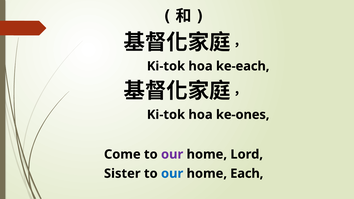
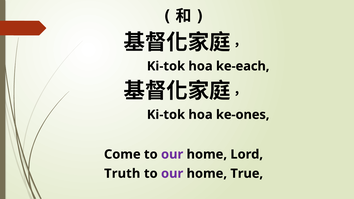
Sister: Sister -> Truth (122, 174)
our colour: blue -> purple (172, 174)
Each: Each -> True (247, 174)
